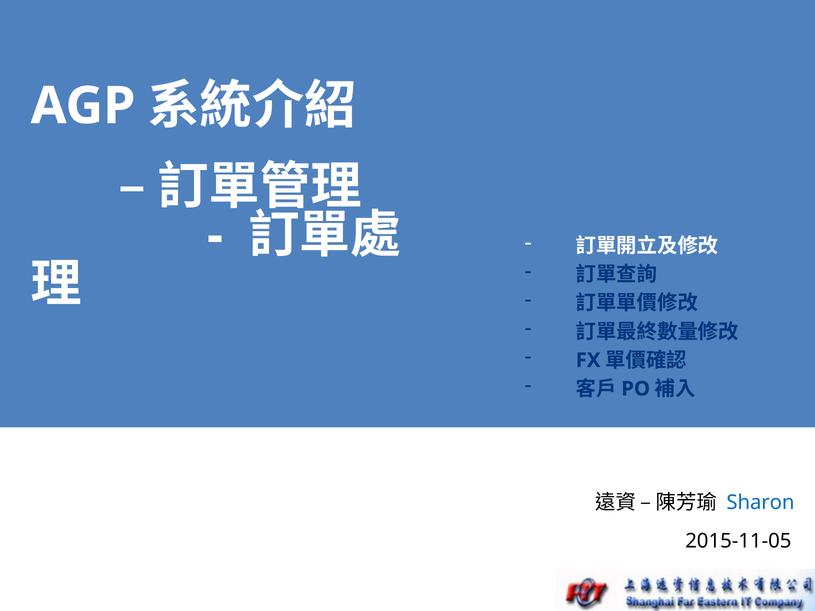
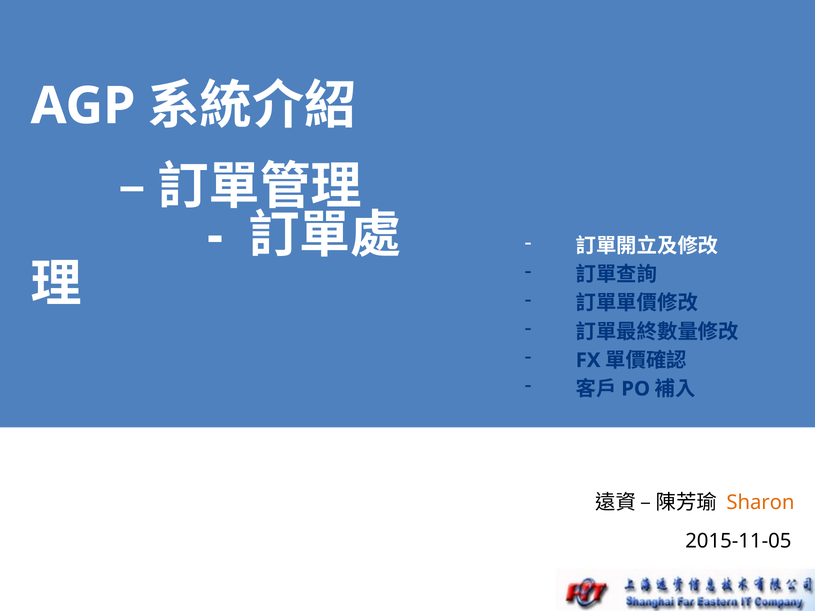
Sharon colour: blue -> orange (760, 503)
